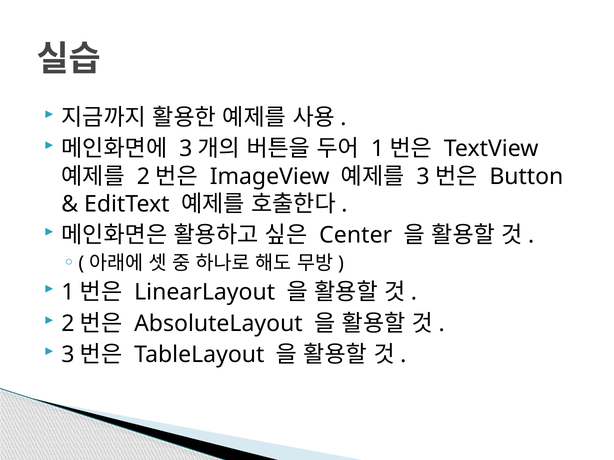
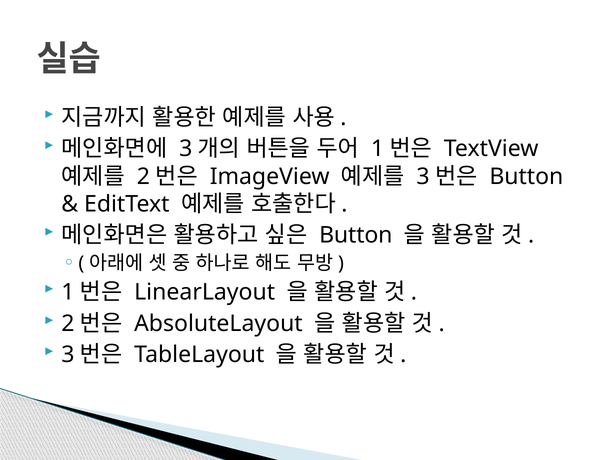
Center: Center -> Button (356, 235)
